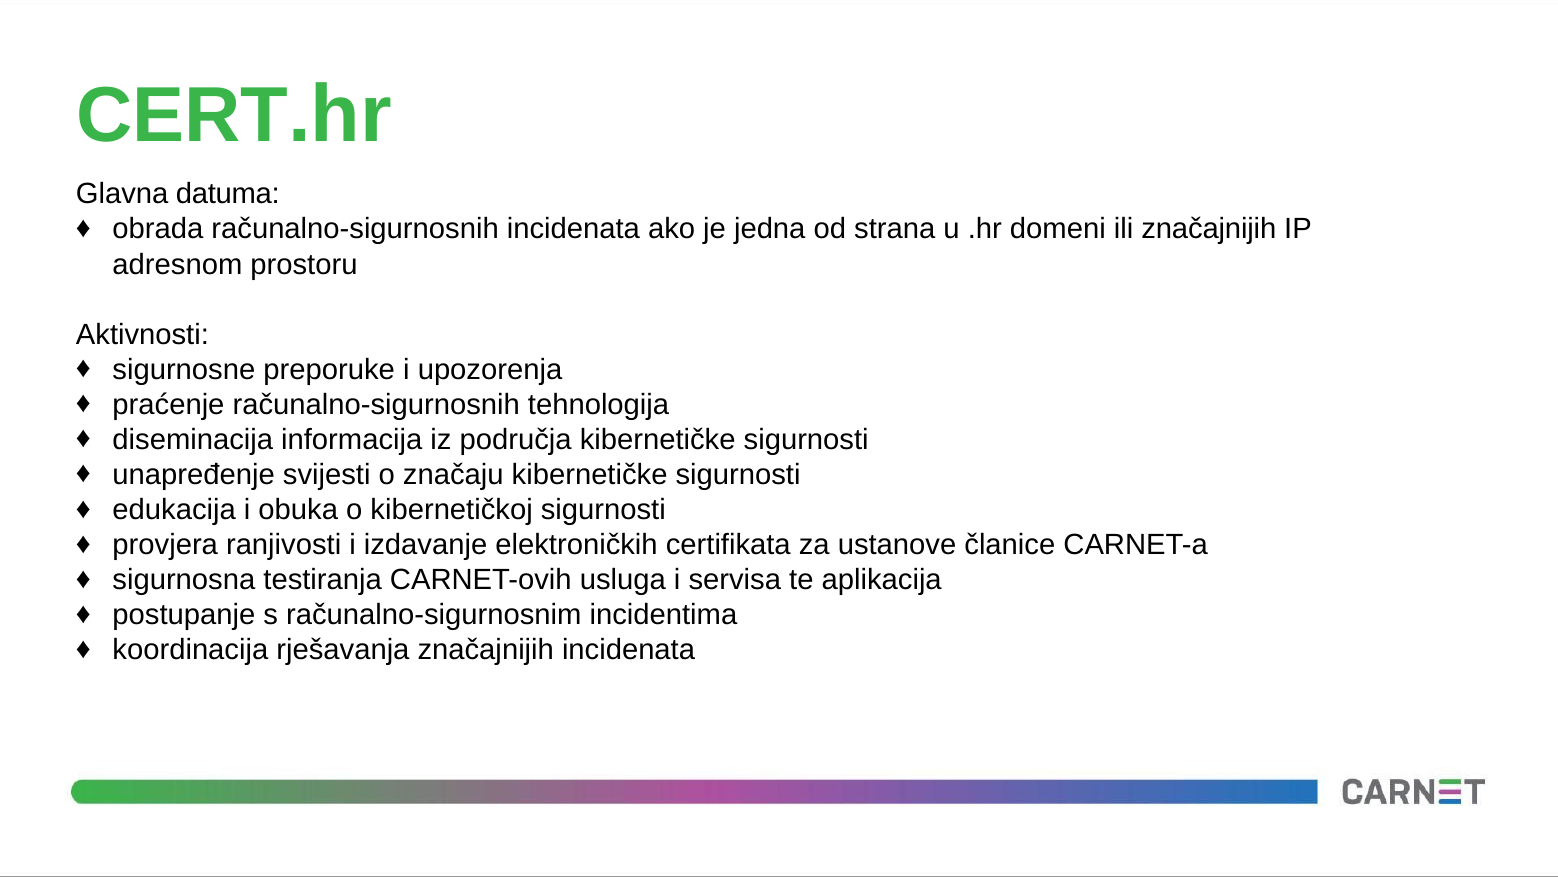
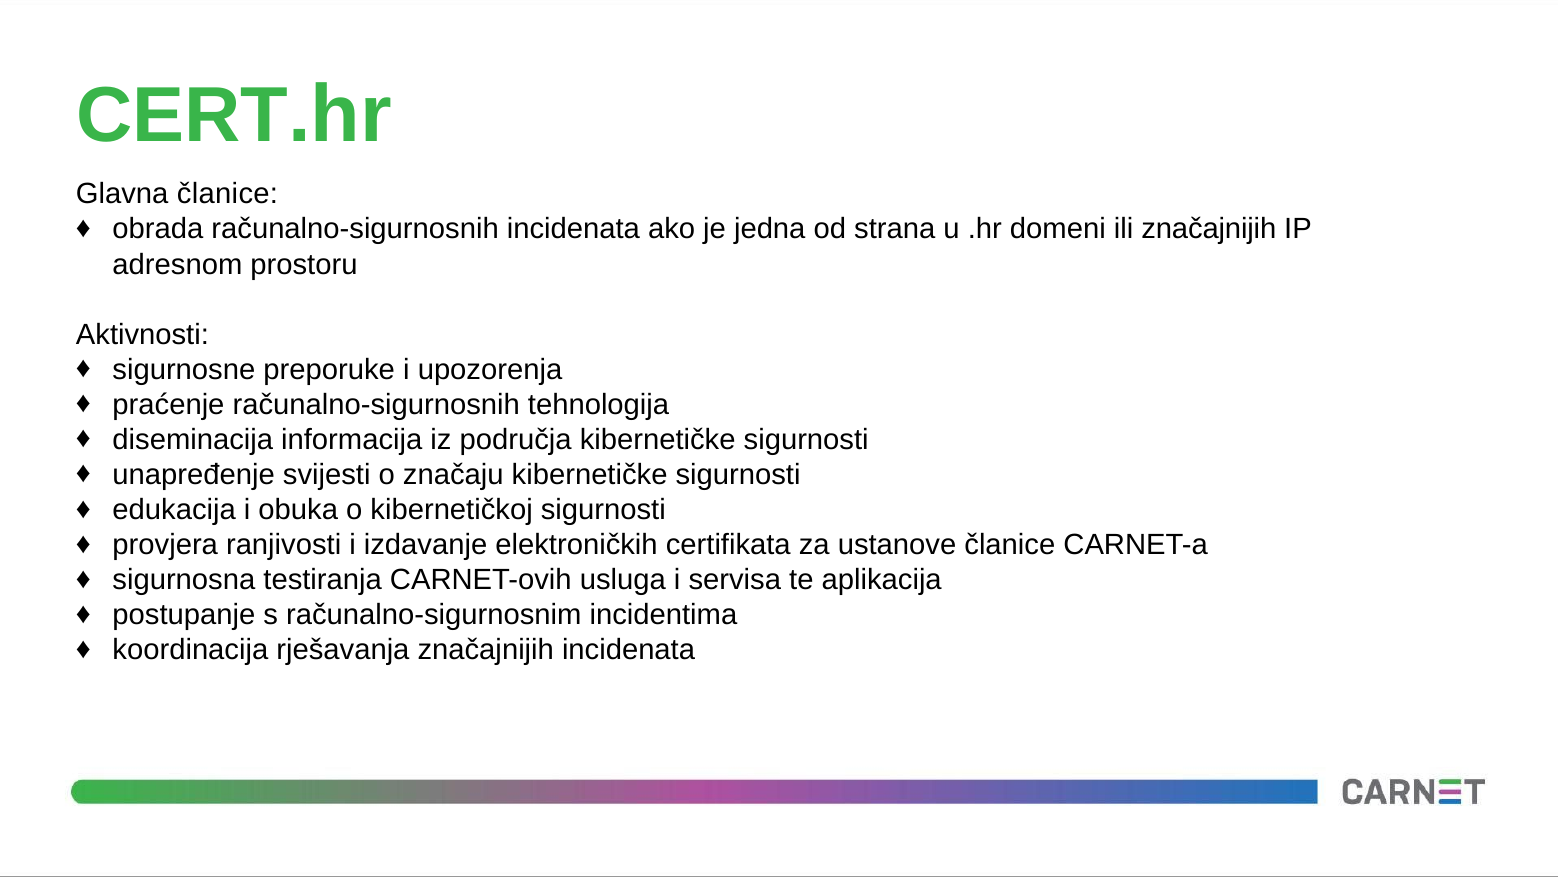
Glavna datuma: datuma -> članice (228, 194)
